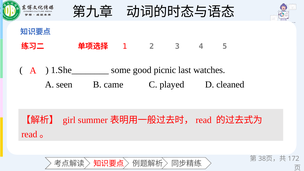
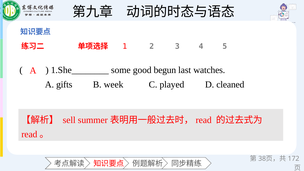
picnic: picnic -> begun (165, 70)
seen: seen -> gifts (64, 85)
came: came -> week (114, 85)
girl: girl -> sell (69, 120)
